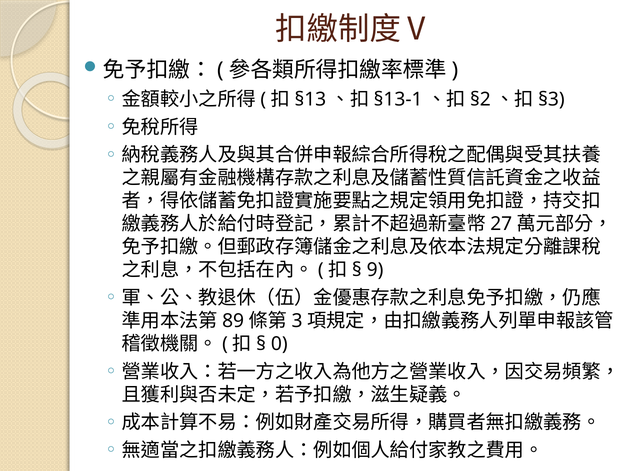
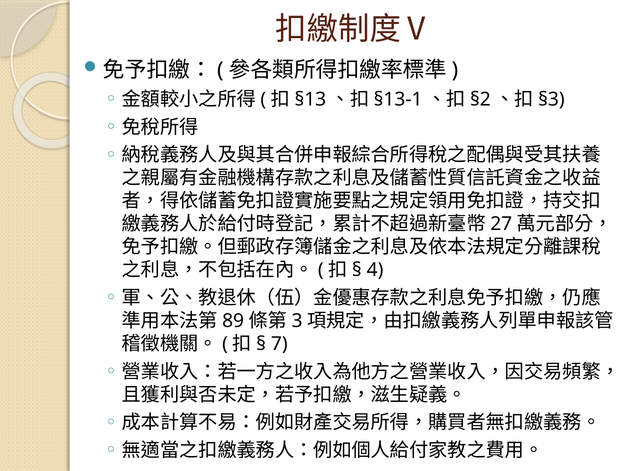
9: 9 -> 4 (375, 270)
0: 0 -> 7 (279, 344)
